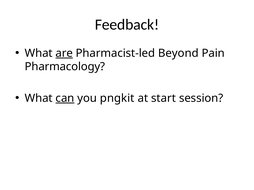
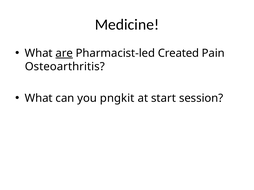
Feedback: Feedback -> Medicine (127, 25)
Beyond: Beyond -> Created (178, 53)
Pharmacology: Pharmacology -> Osteoarthritis (65, 67)
can underline: present -> none (65, 98)
